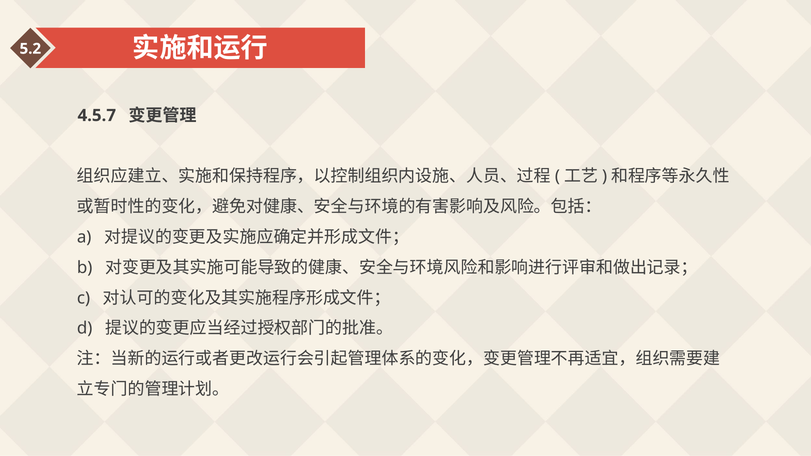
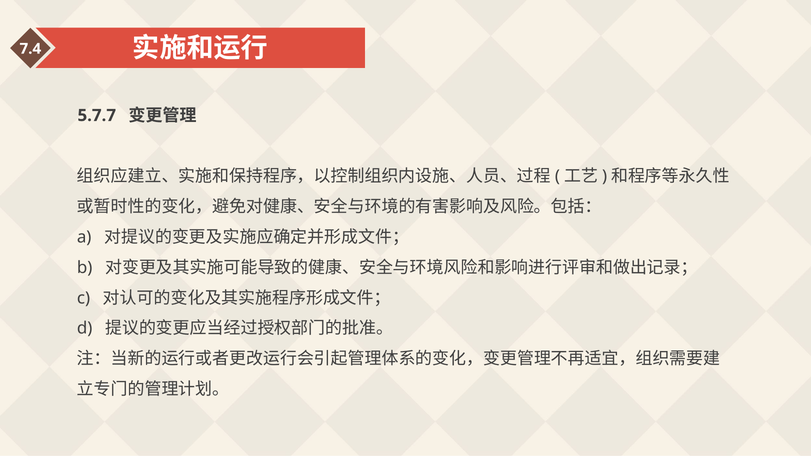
5.2: 5.2 -> 7.4 (30, 49)
4.5.7: 4.5.7 -> 5.7.7 (97, 115)
